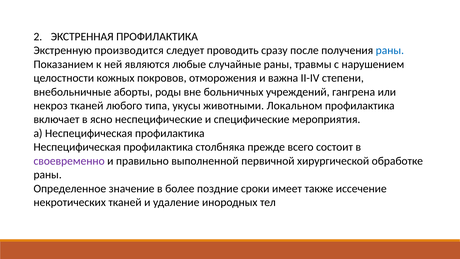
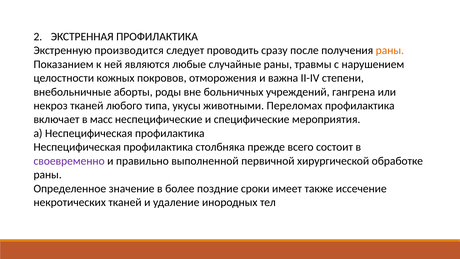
раны colour: blue -> orange (390, 50)
Локальном: Локальном -> Переломах (294, 106)
ясно: ясно -> масс (101, 119)
